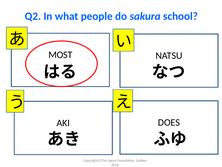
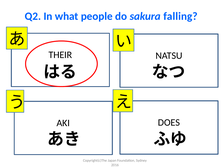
school: school -> falling (180, 16)
MOST: MOST -> THEIR (60, 55)
